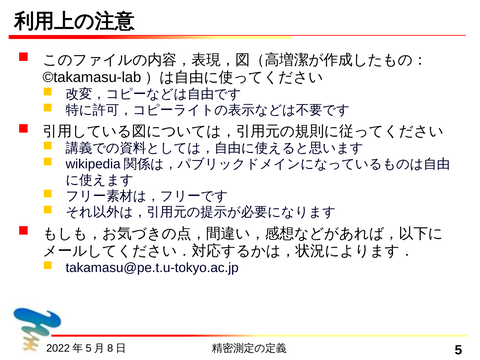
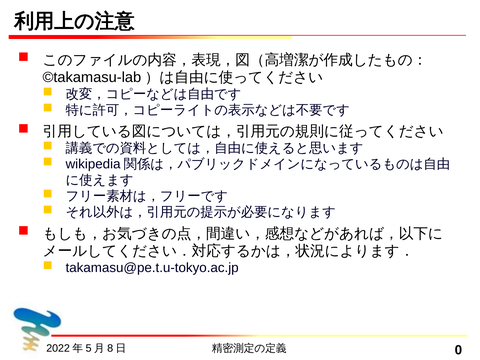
5: 5 -> 0 (458, 350)
